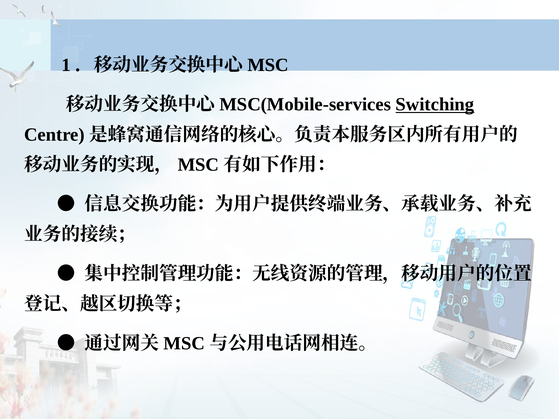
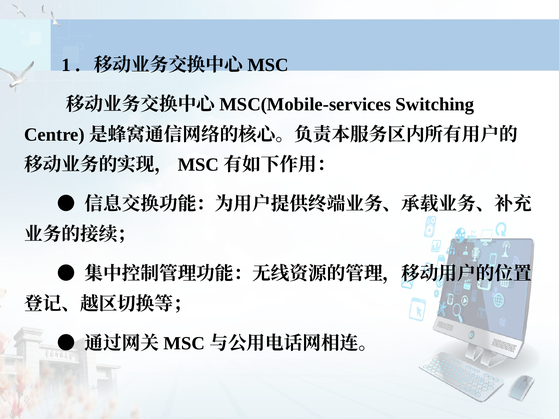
Switching underline: present -> none (435, 104)
